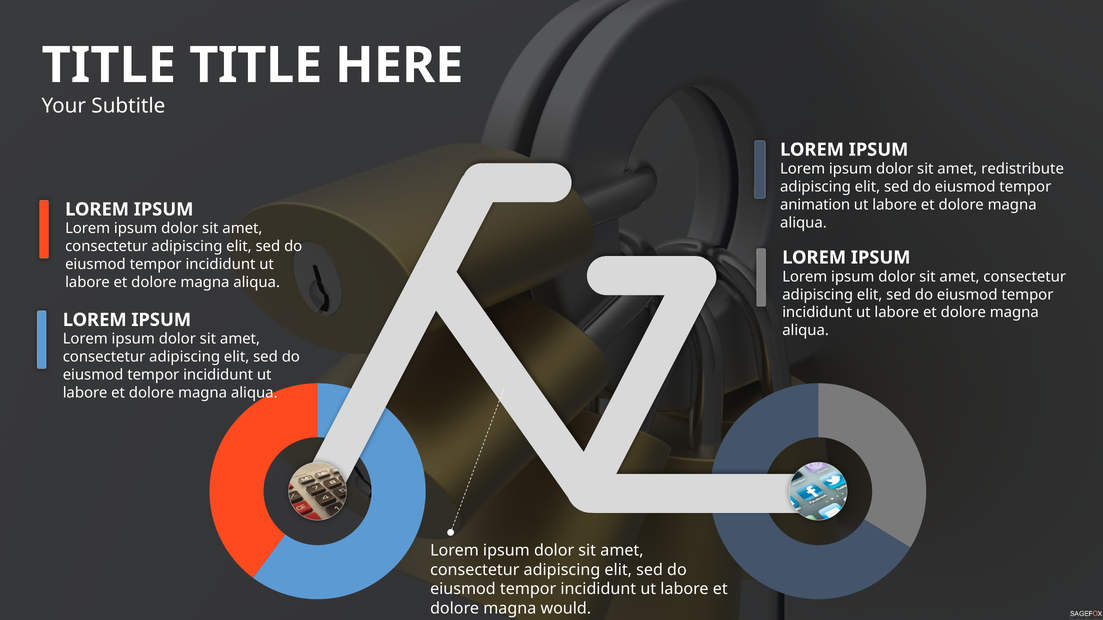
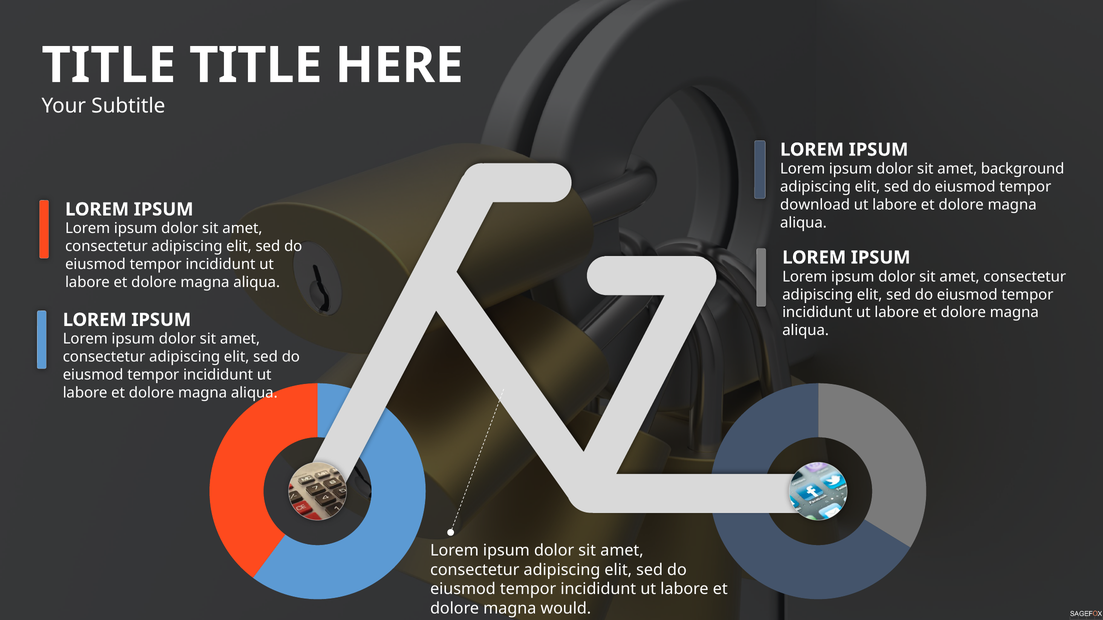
redistribute: redistribute -> background (1023, 169)
animation: animation -> download (815, 205)
